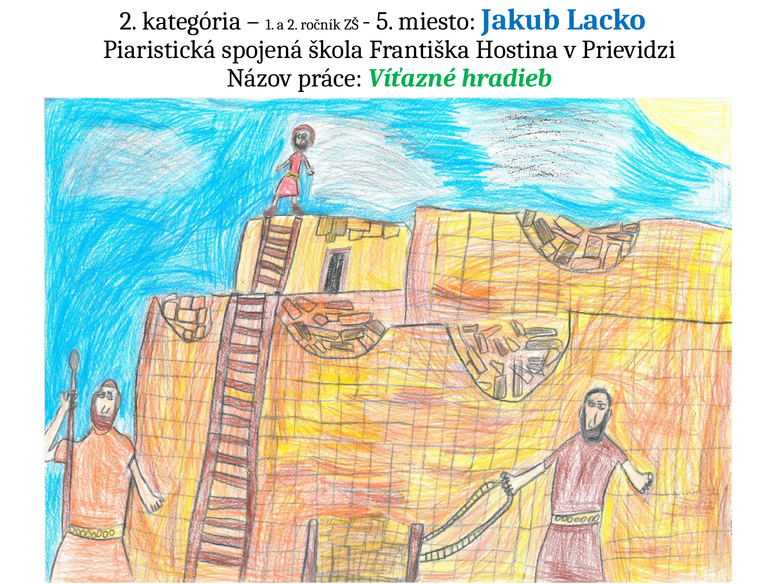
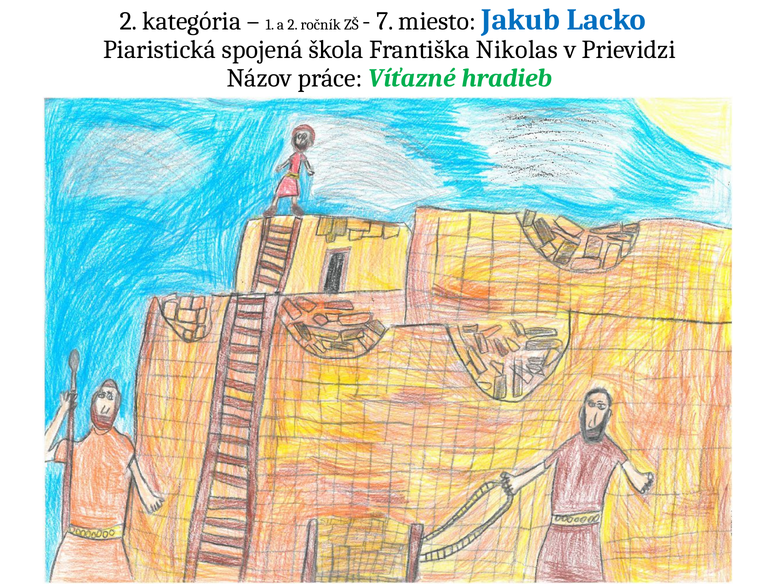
5: 5 -> 7 (385, 21)
Hostina: Hostina -> Nikolas (517, 50)
